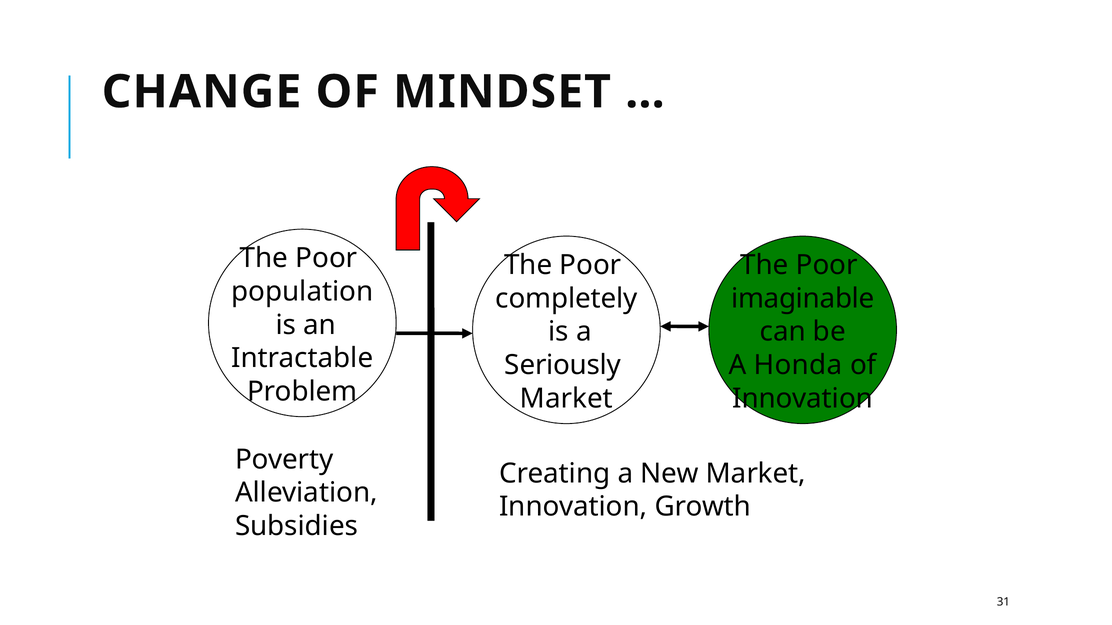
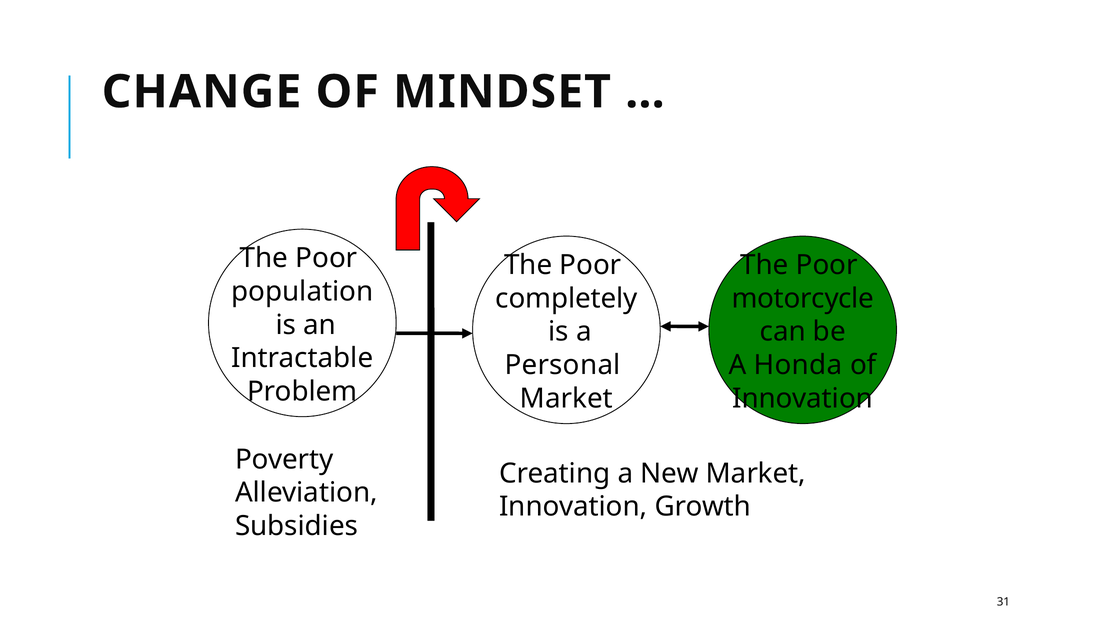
imaginable: imaginable -> motorcycle (803, 299)
Seriously: Seriously -> Personal (563, 365)
